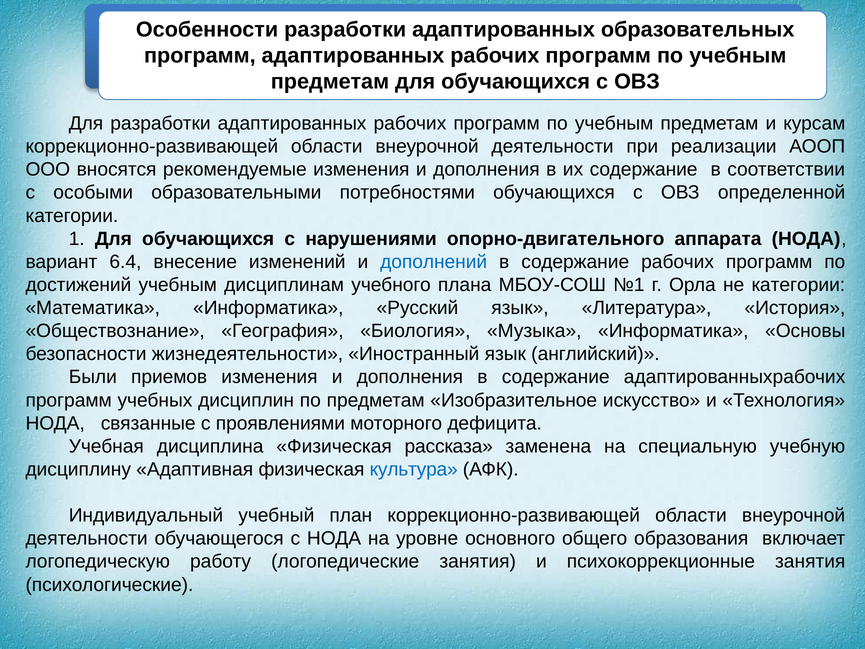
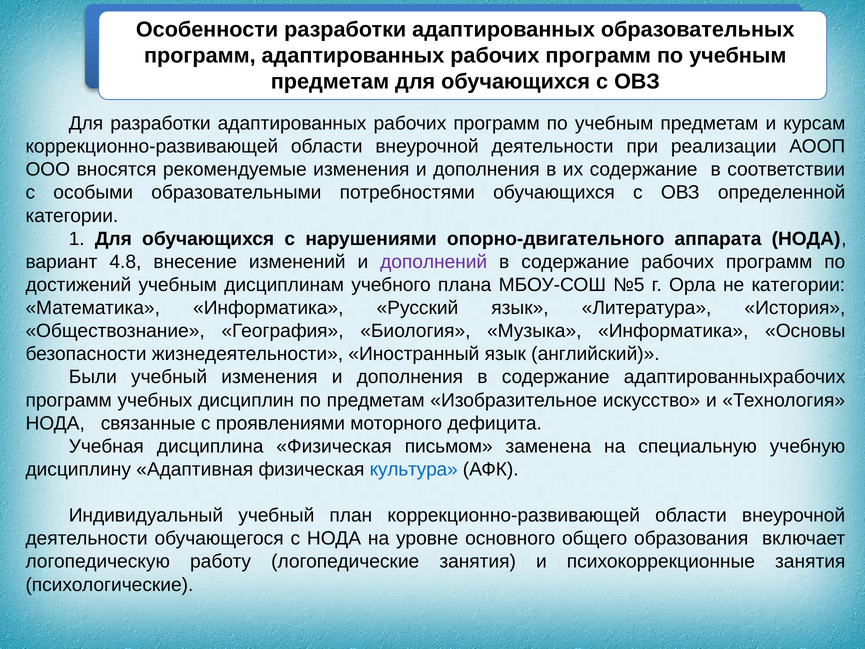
6.4: 6.4 -> 4.8 (125, 262)
дополнений colour: blue -> purple (434, 262)
№1: №1 -> №5 (629, 285)
Были приемов: приемов -> учебный (169, 377)
рассказа: рассказа -> письмом (449, 446)
